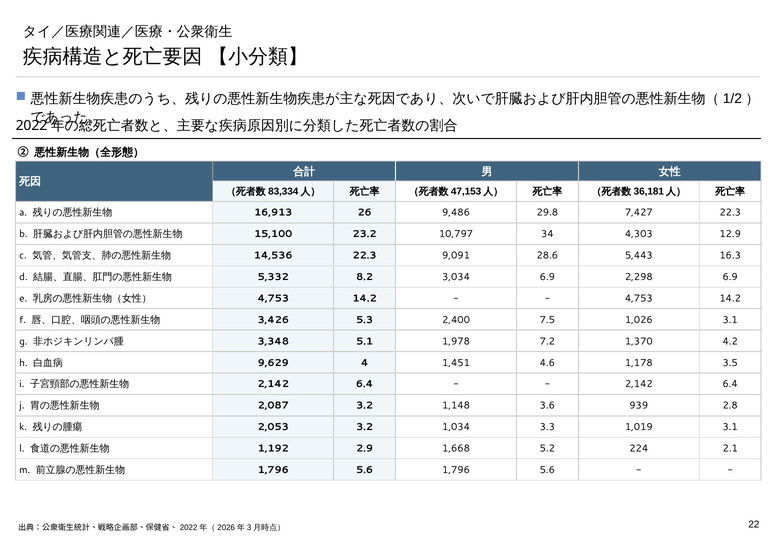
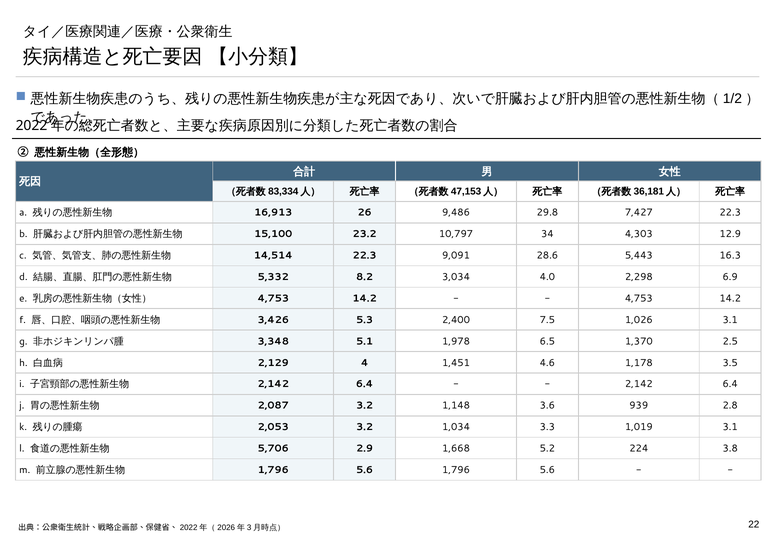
14,536: 14,536 -> 14,514 (273, 256)
3,034 6.9: 6.9 -> 4.0 (547, 277)
7.2: 7.2 -> 6.5 (547, 342)
4.2: 4.2 -> 2.5 (730, 342)
9,629: 9,629 -> 2,129 (273, 363)
1,192: 1,192 -> 5,706 (273, 449)
2.1: 2.1 -> 3.8 (730, 449)
